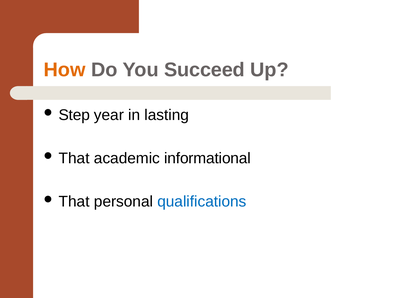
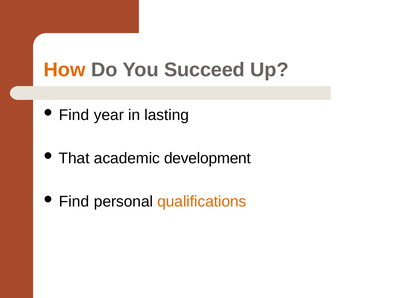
Step: Step -> Find (74, 115)
informational: informational -> development (207, 158)
That: That -> Find (74, 201)
qualifications colour: blue -> orange (202, 201)
